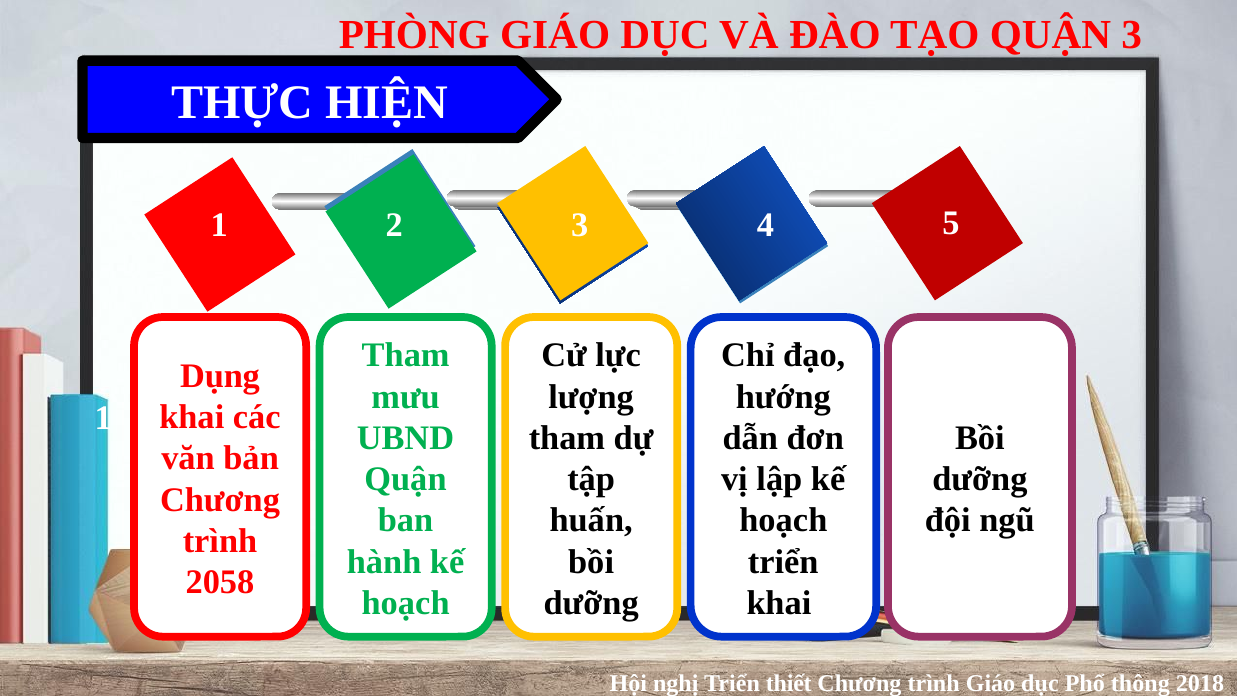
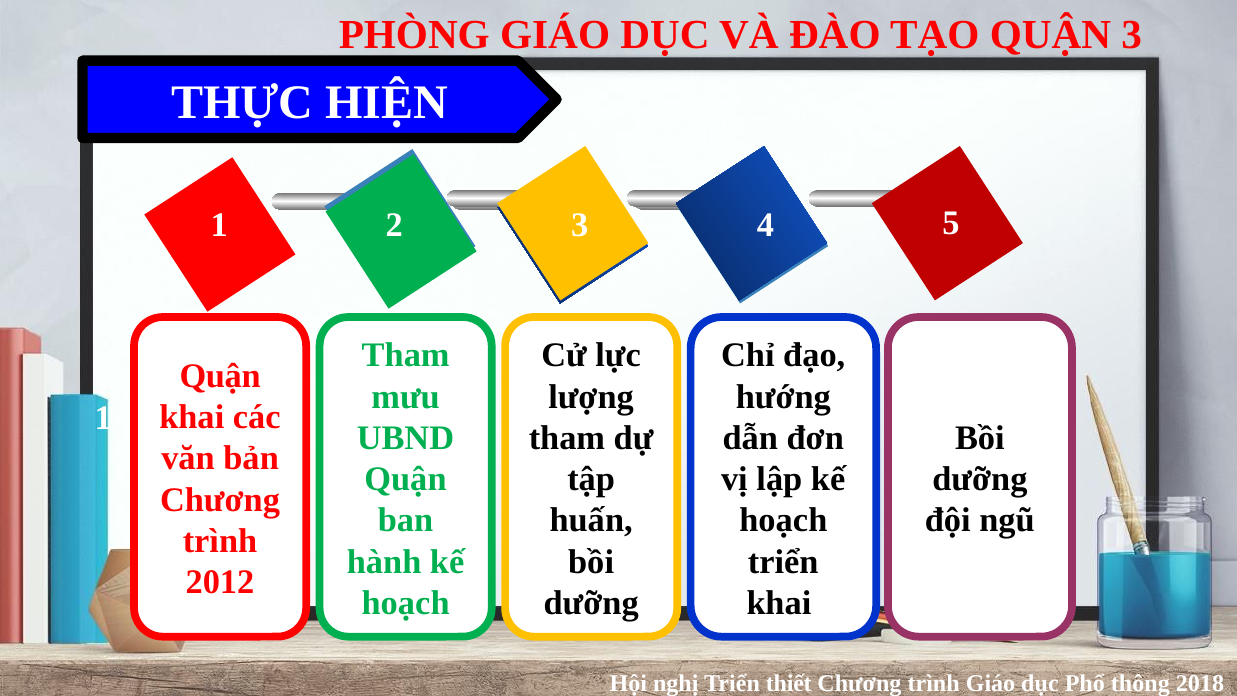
Dụng: Dụng -> Quận (220, 376)
2058: 2058 -> 2012 (220, 582)
